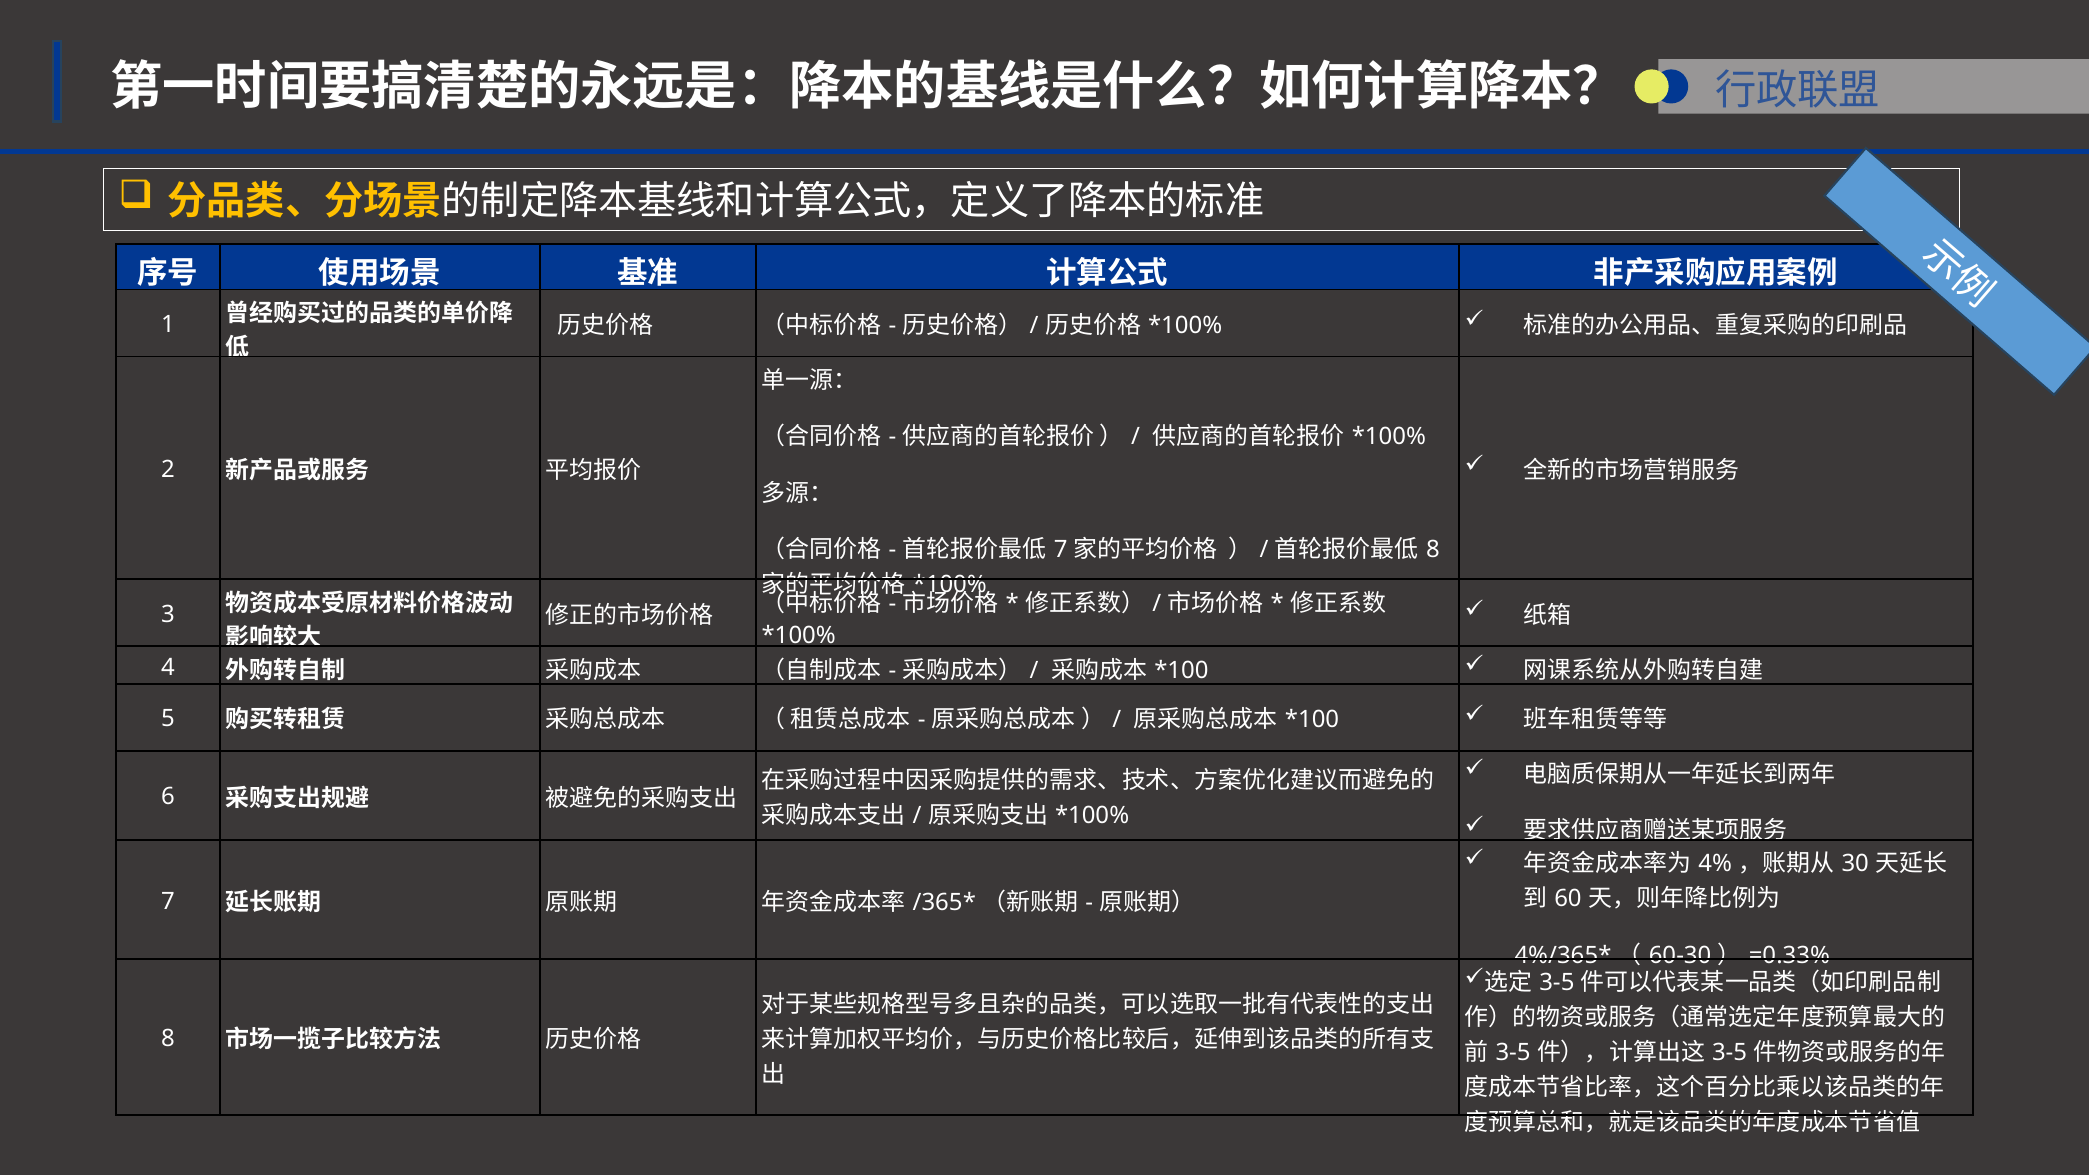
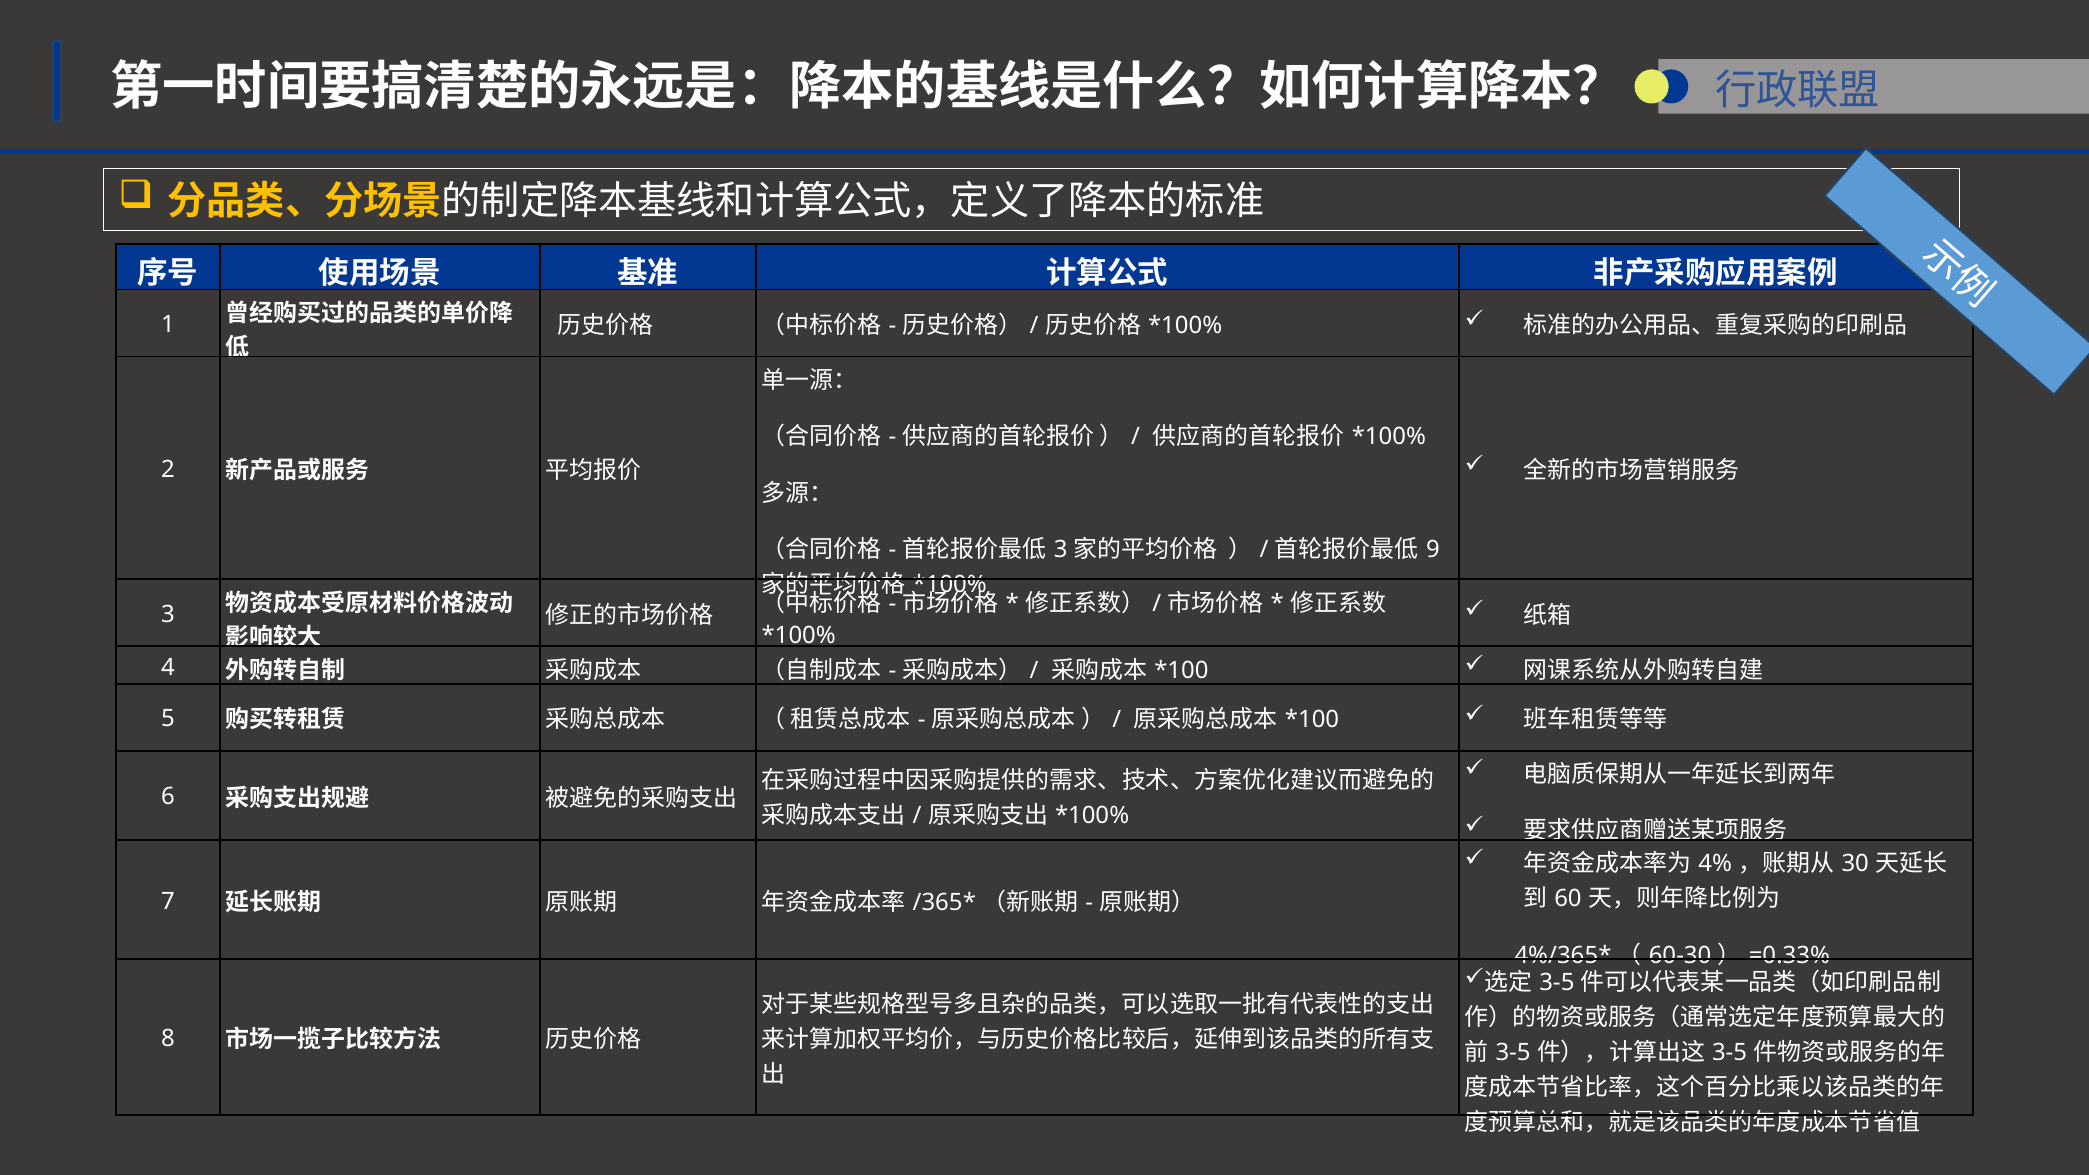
7: 7 -> 3 (1061, 550)
8: 8 -> 9 (1433, 550)
